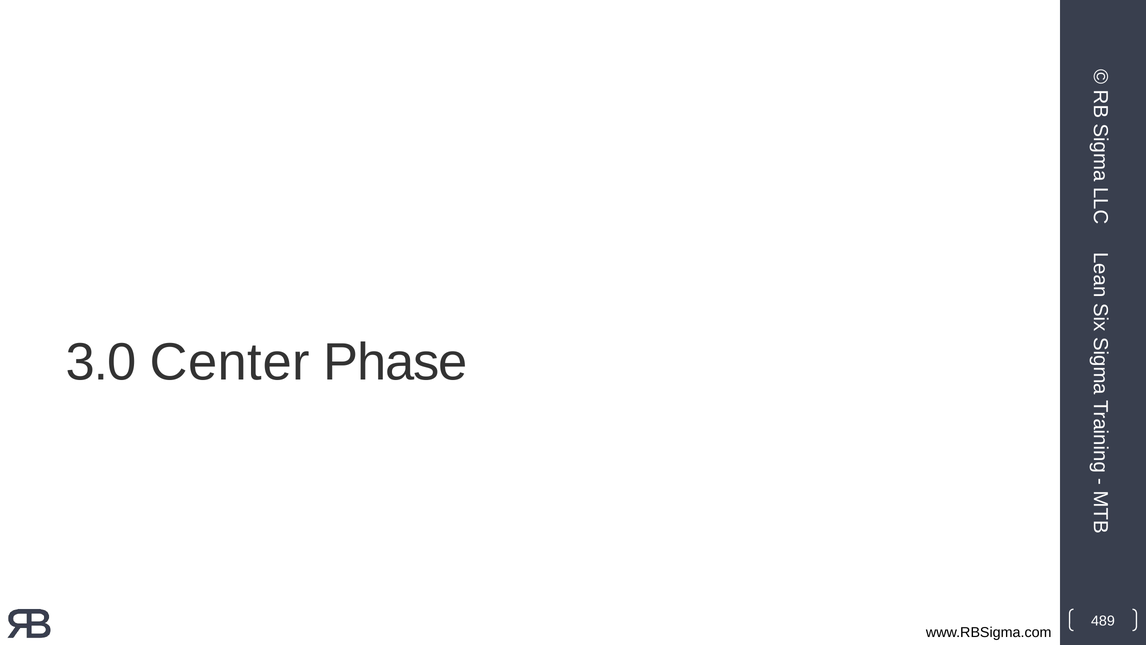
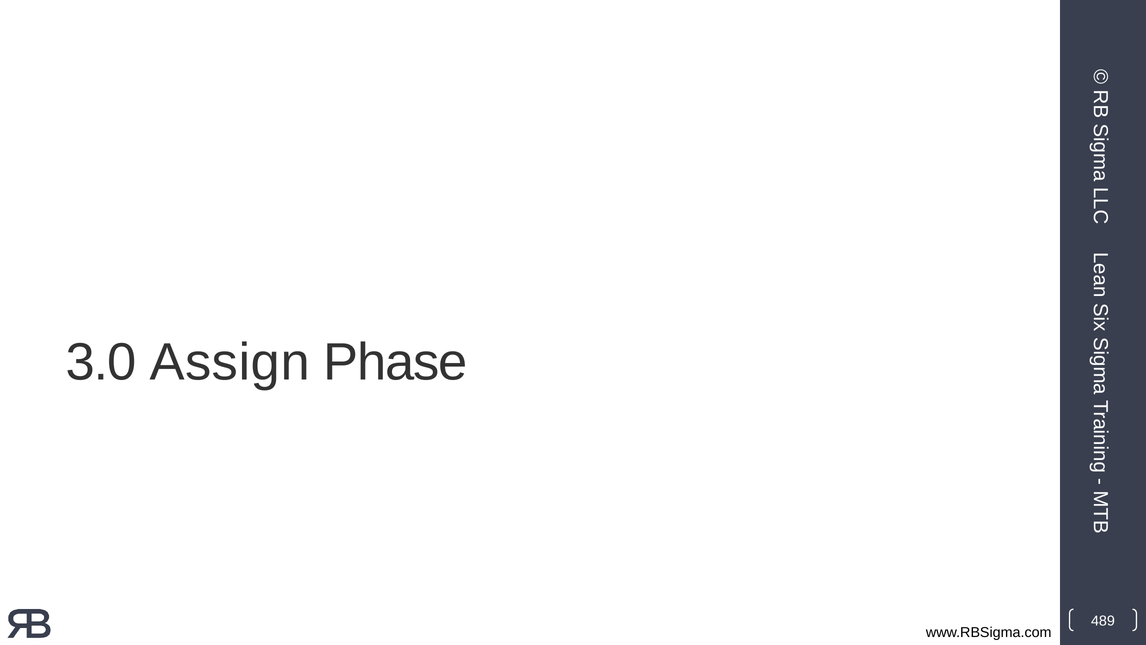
Center: Center -> Assign (230, 362)
